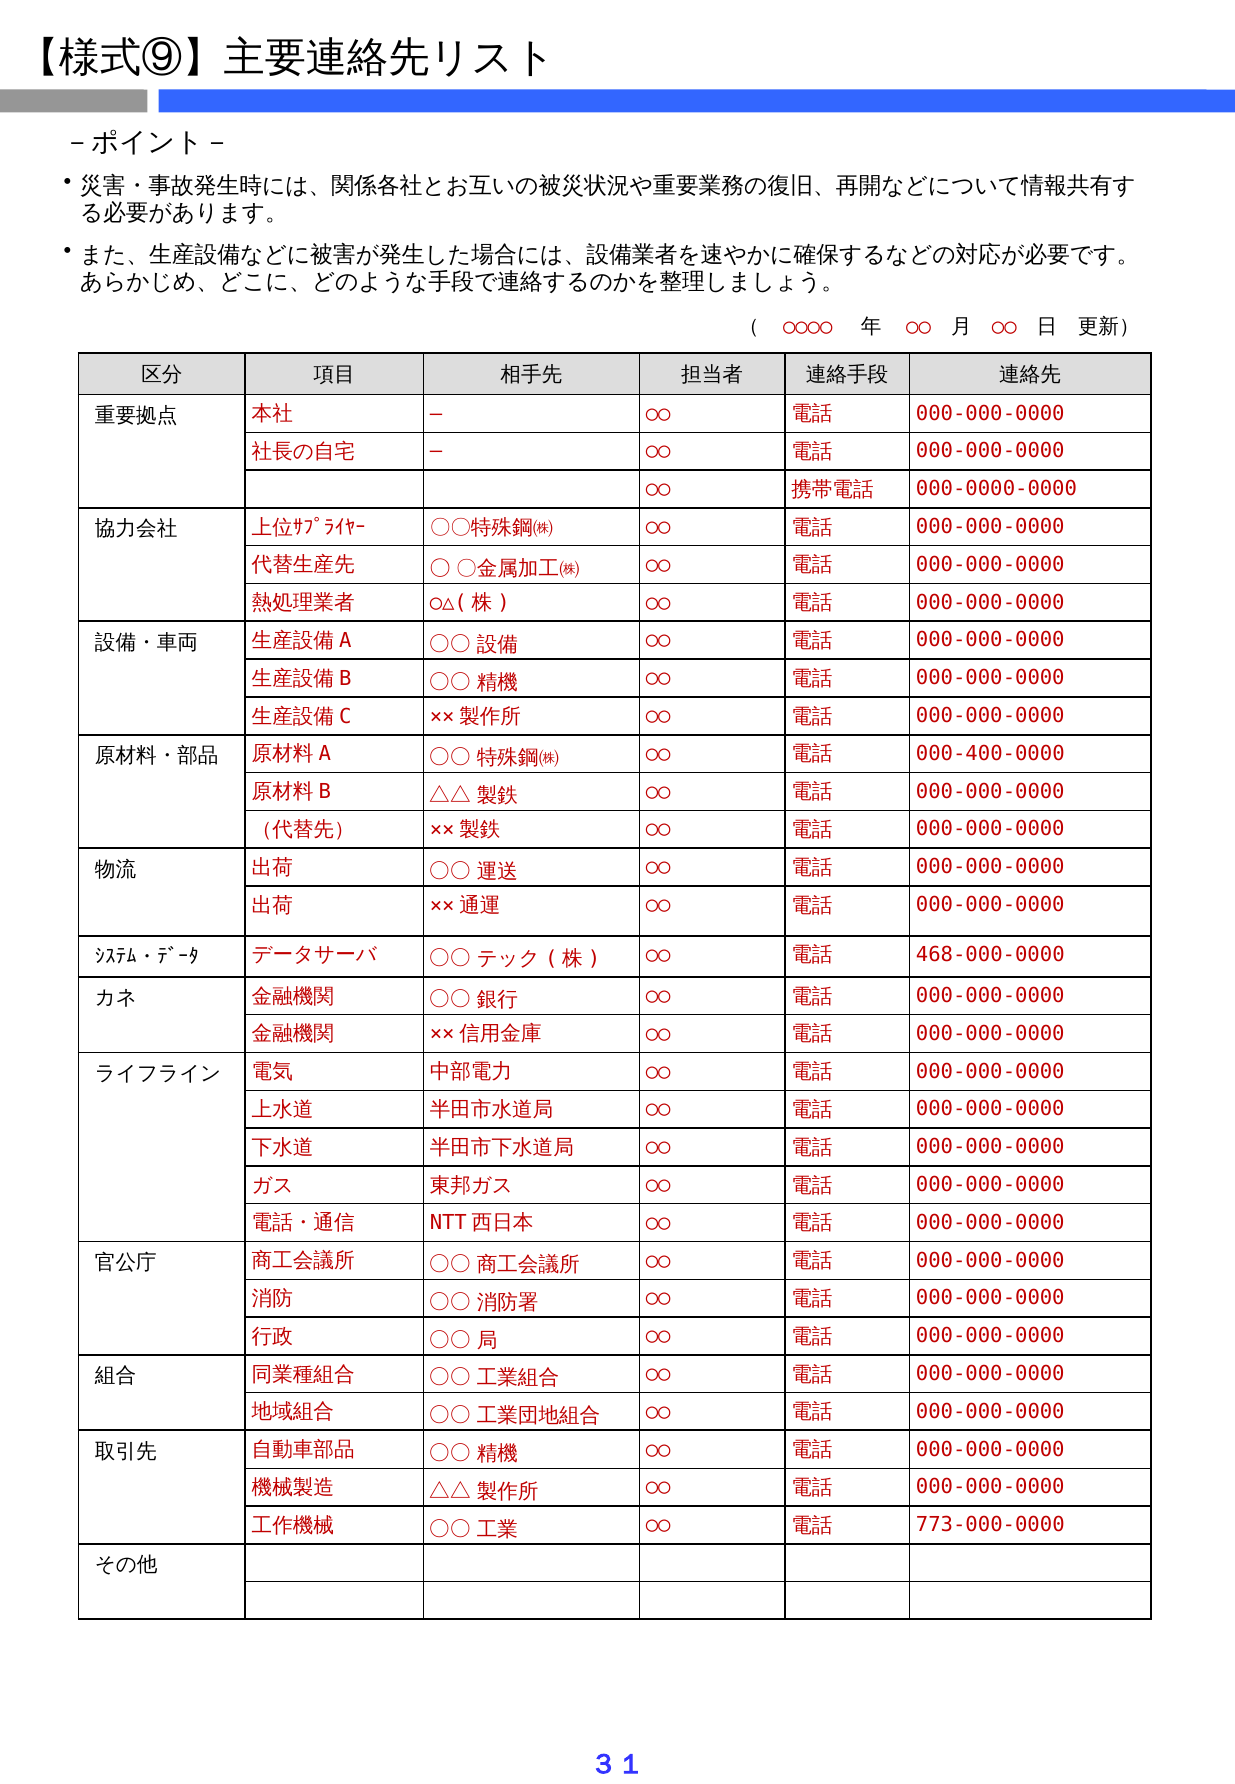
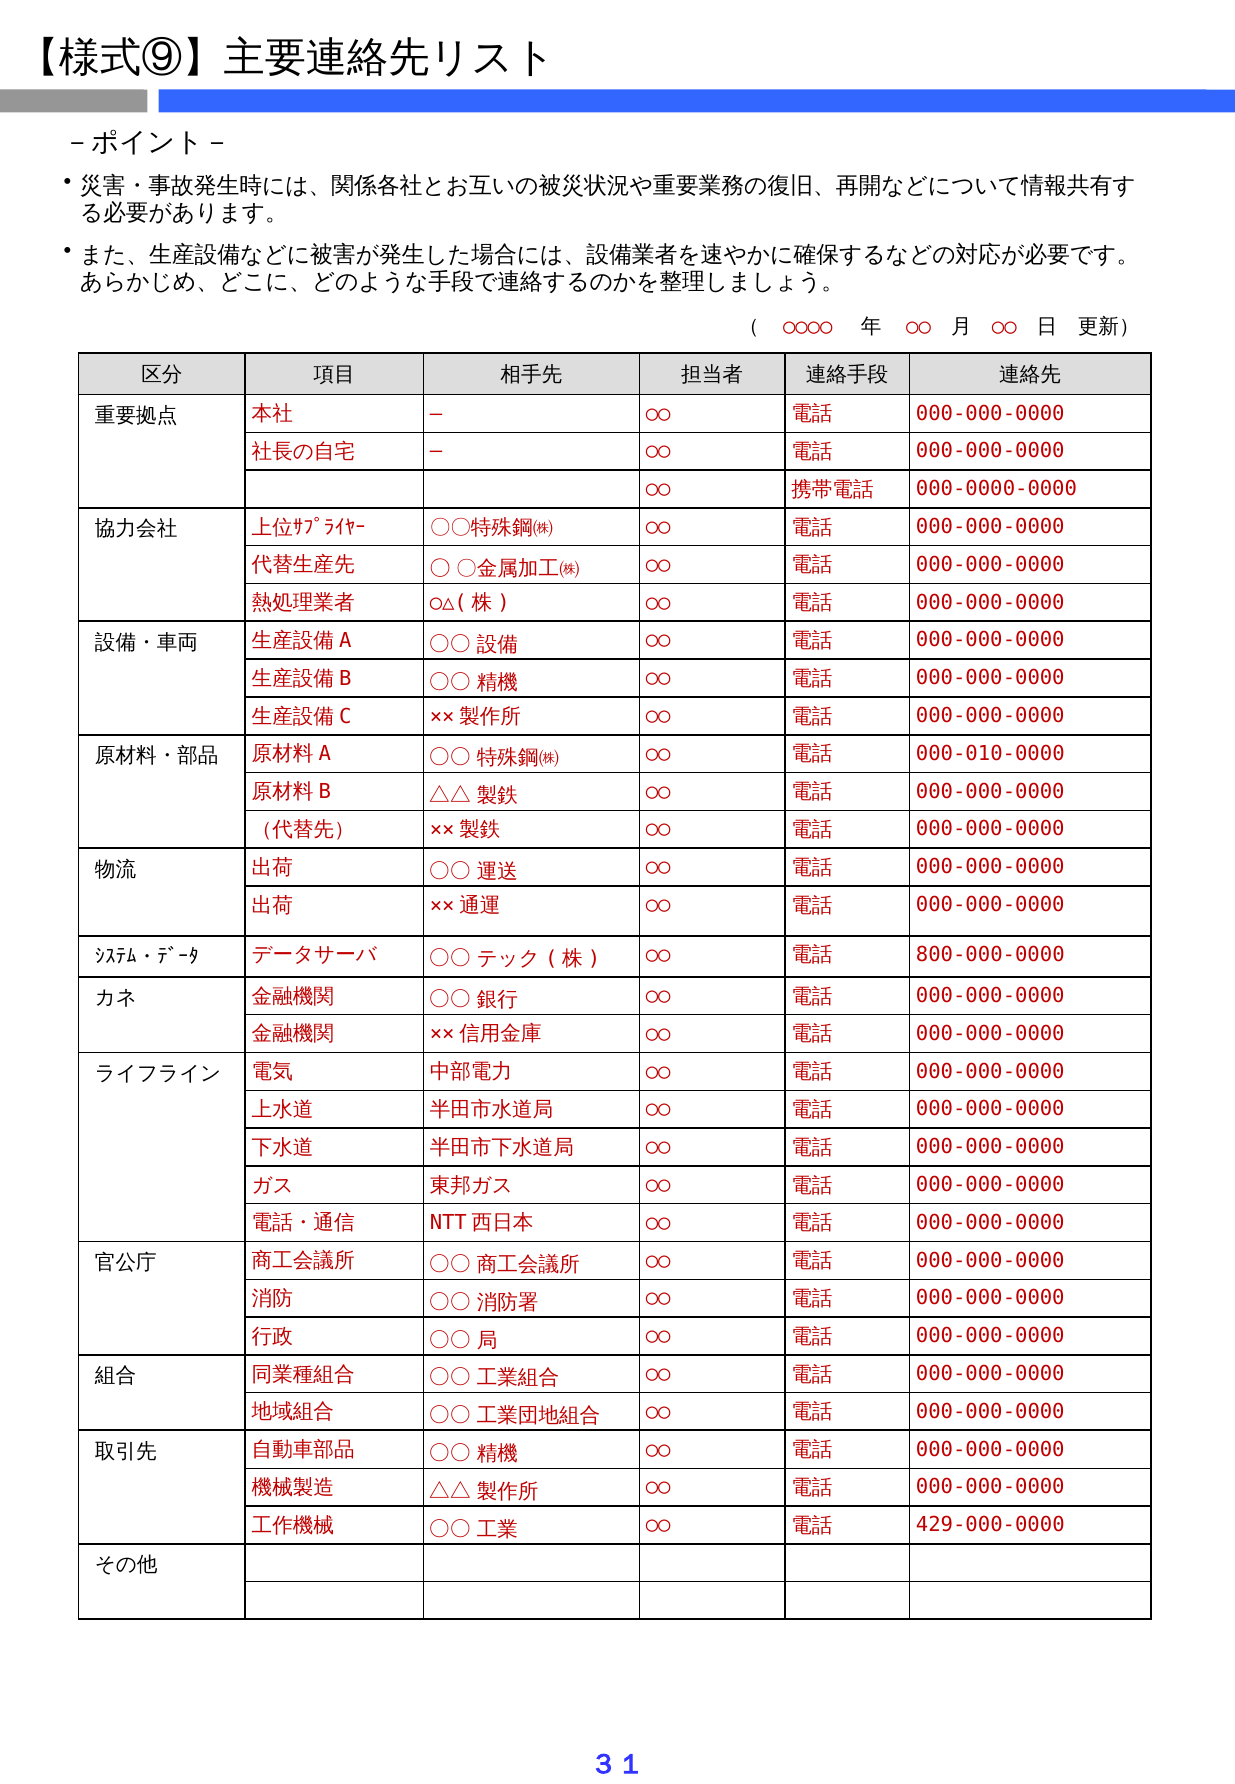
000-400-0000: 000-400-0000 -> 000-010-0000 (990, 754)
468-000-0000: 468-000-0000 -> 800-000-0000 (990, 954)
773-000-0000: 773-000-0000 -> 429-000-0000 (990, 1525)
